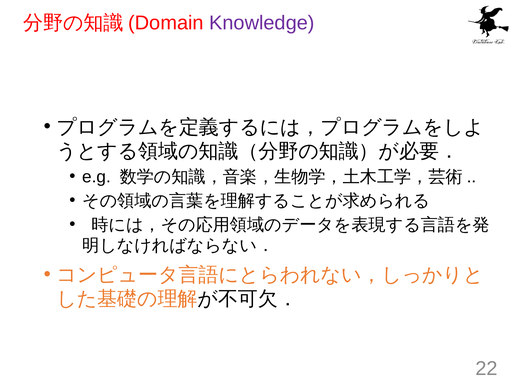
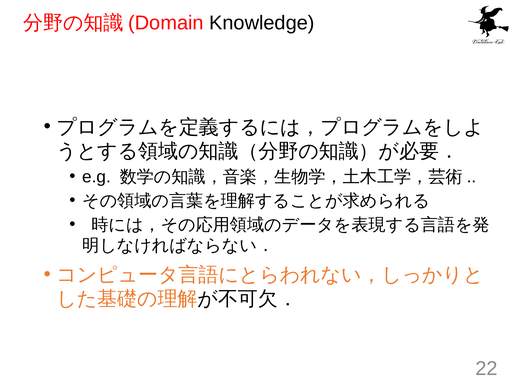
Knowledge colour: purple -> black (262, 23)
